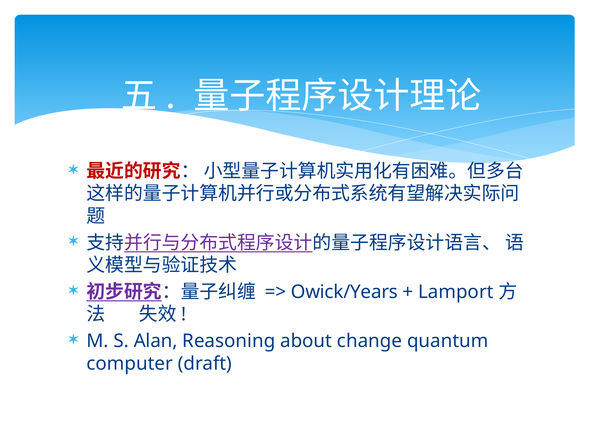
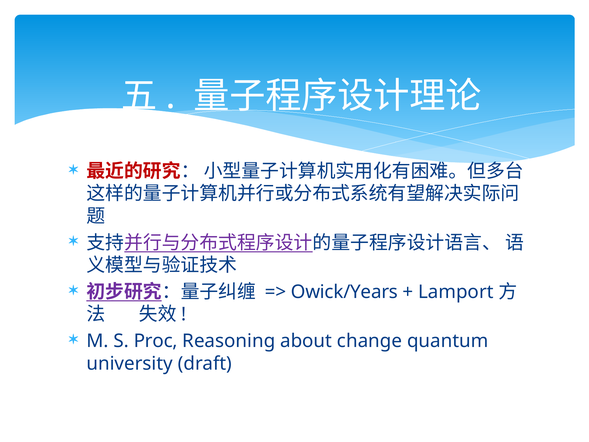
Alan: Alan -> Proc (156, 341)
computer: computer -> university (130, 363)
